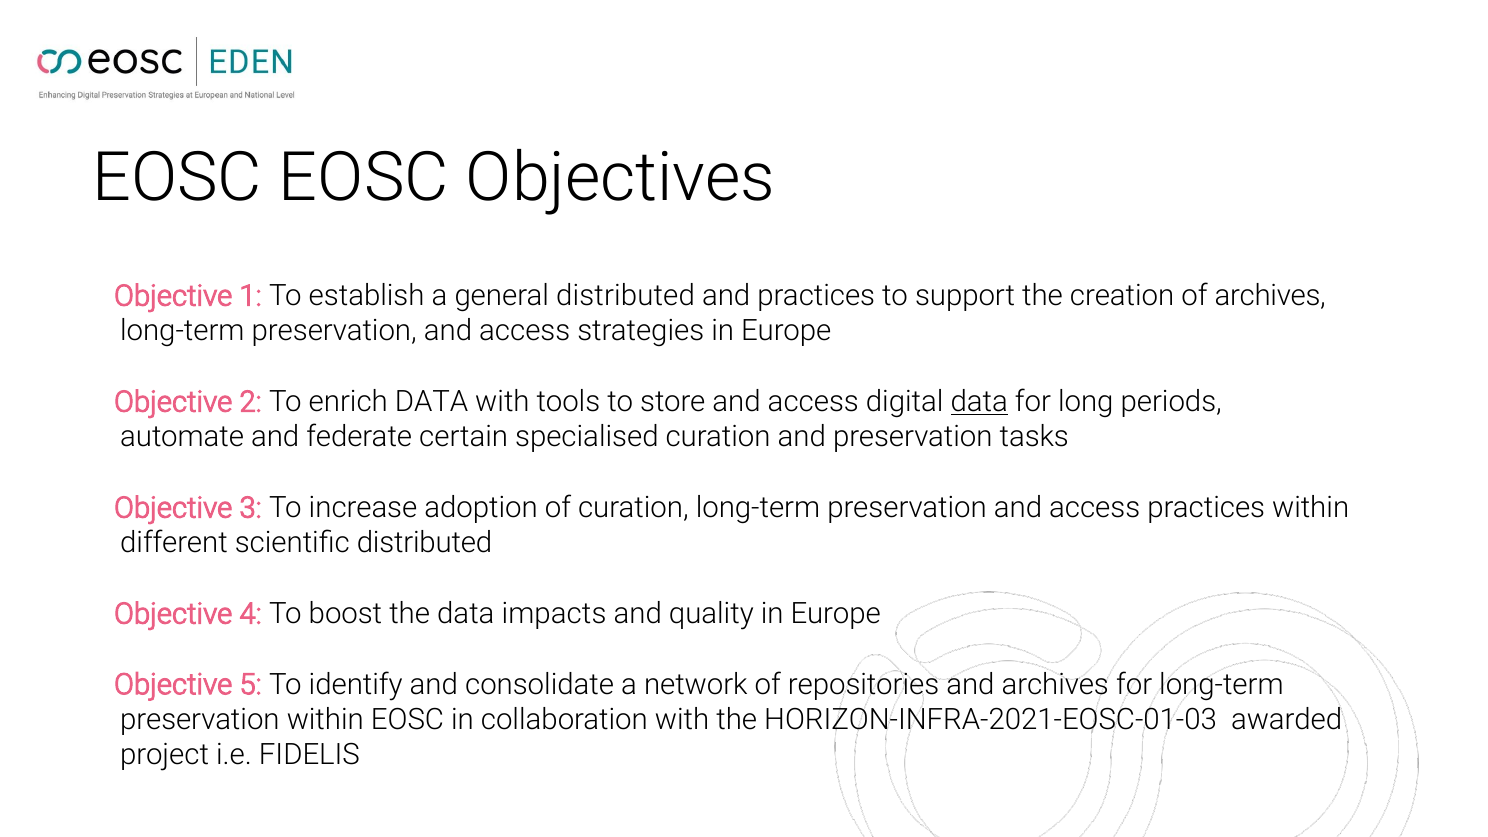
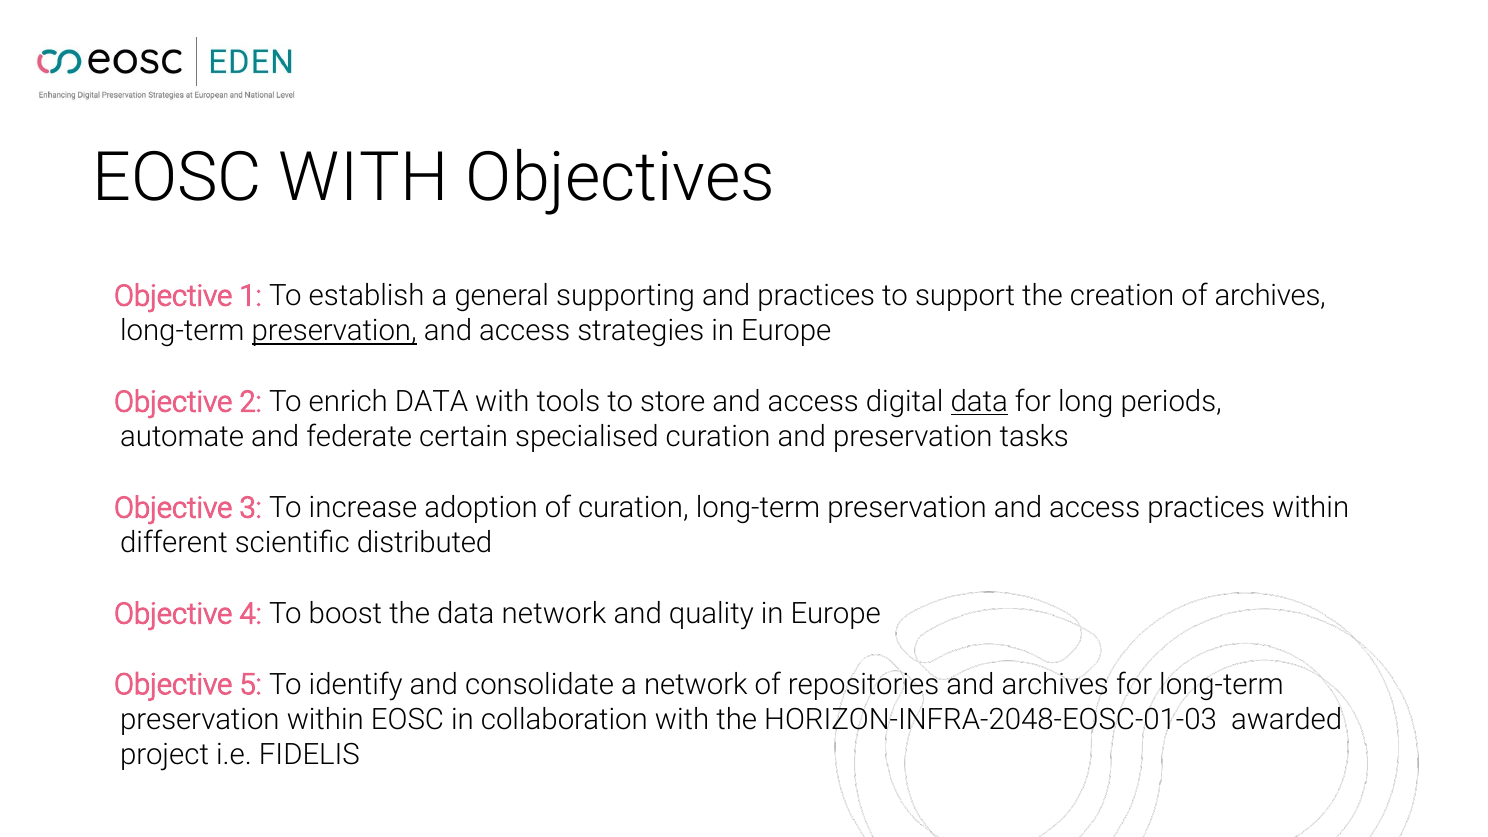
EOSC EOSC: EOSC -> WITH (364, 178)
general distributed: distributed -> supporting (626, 296)
preservation underline: none -> present (334, 331)
data impacts: impacts -> network (554, 614)
HORIZON-INFRA-2021-EOSC-01-03: HORIZON-INFRA-2021-EOSC-01-03 -> HORIZON-INFRA-2048-EOSC-01-03 (991, 720)
